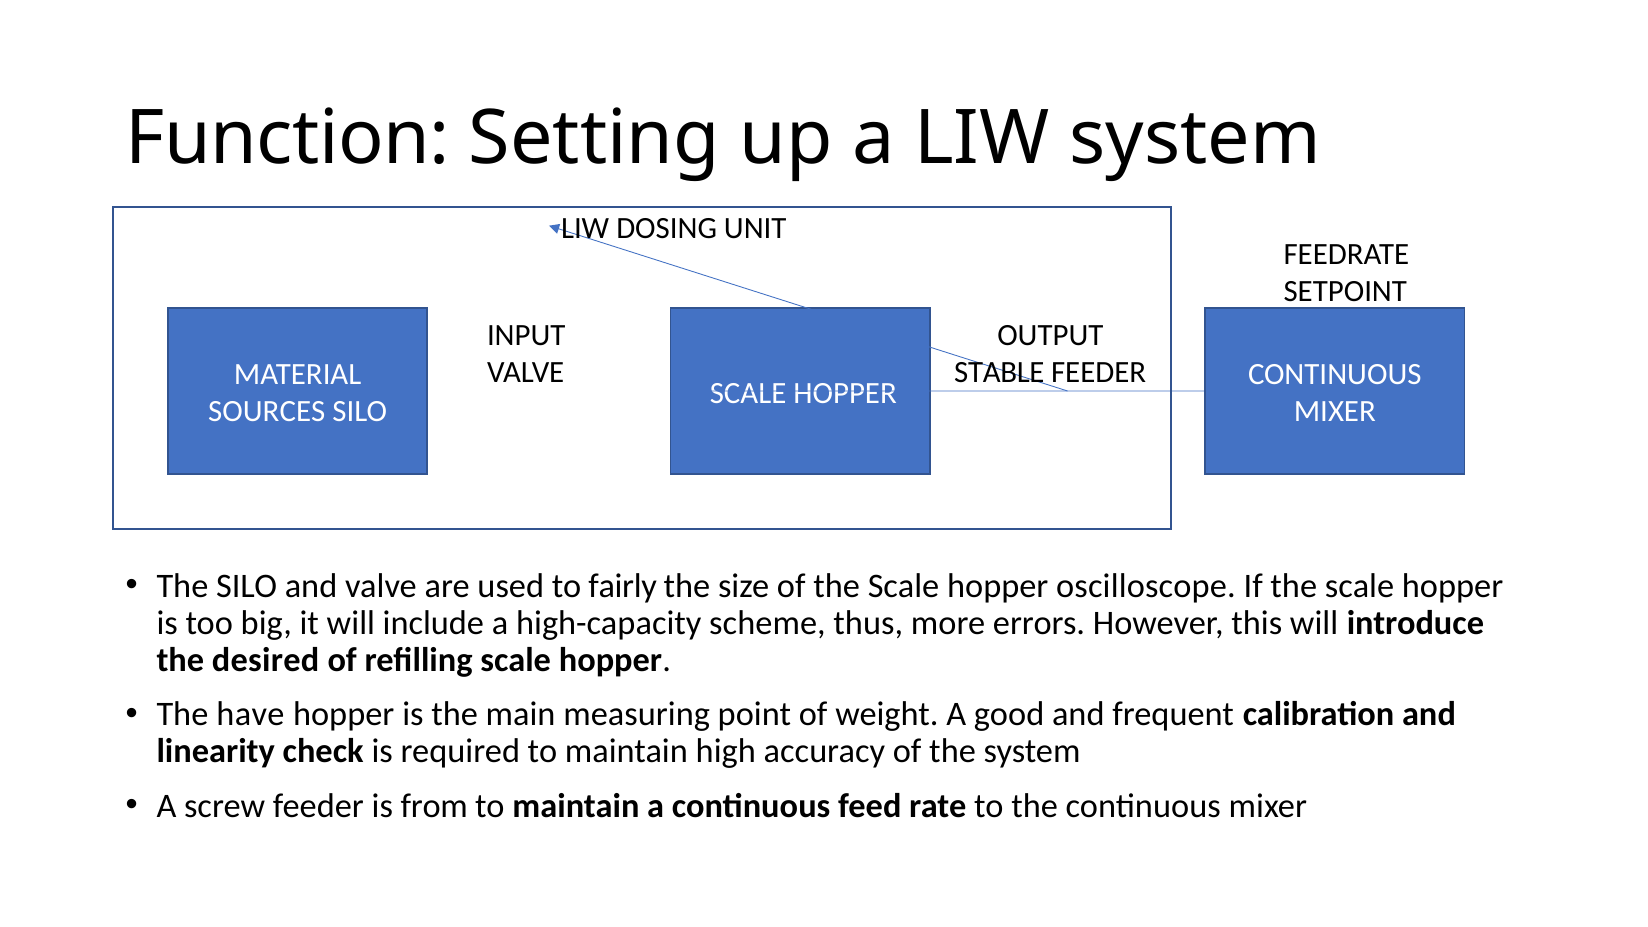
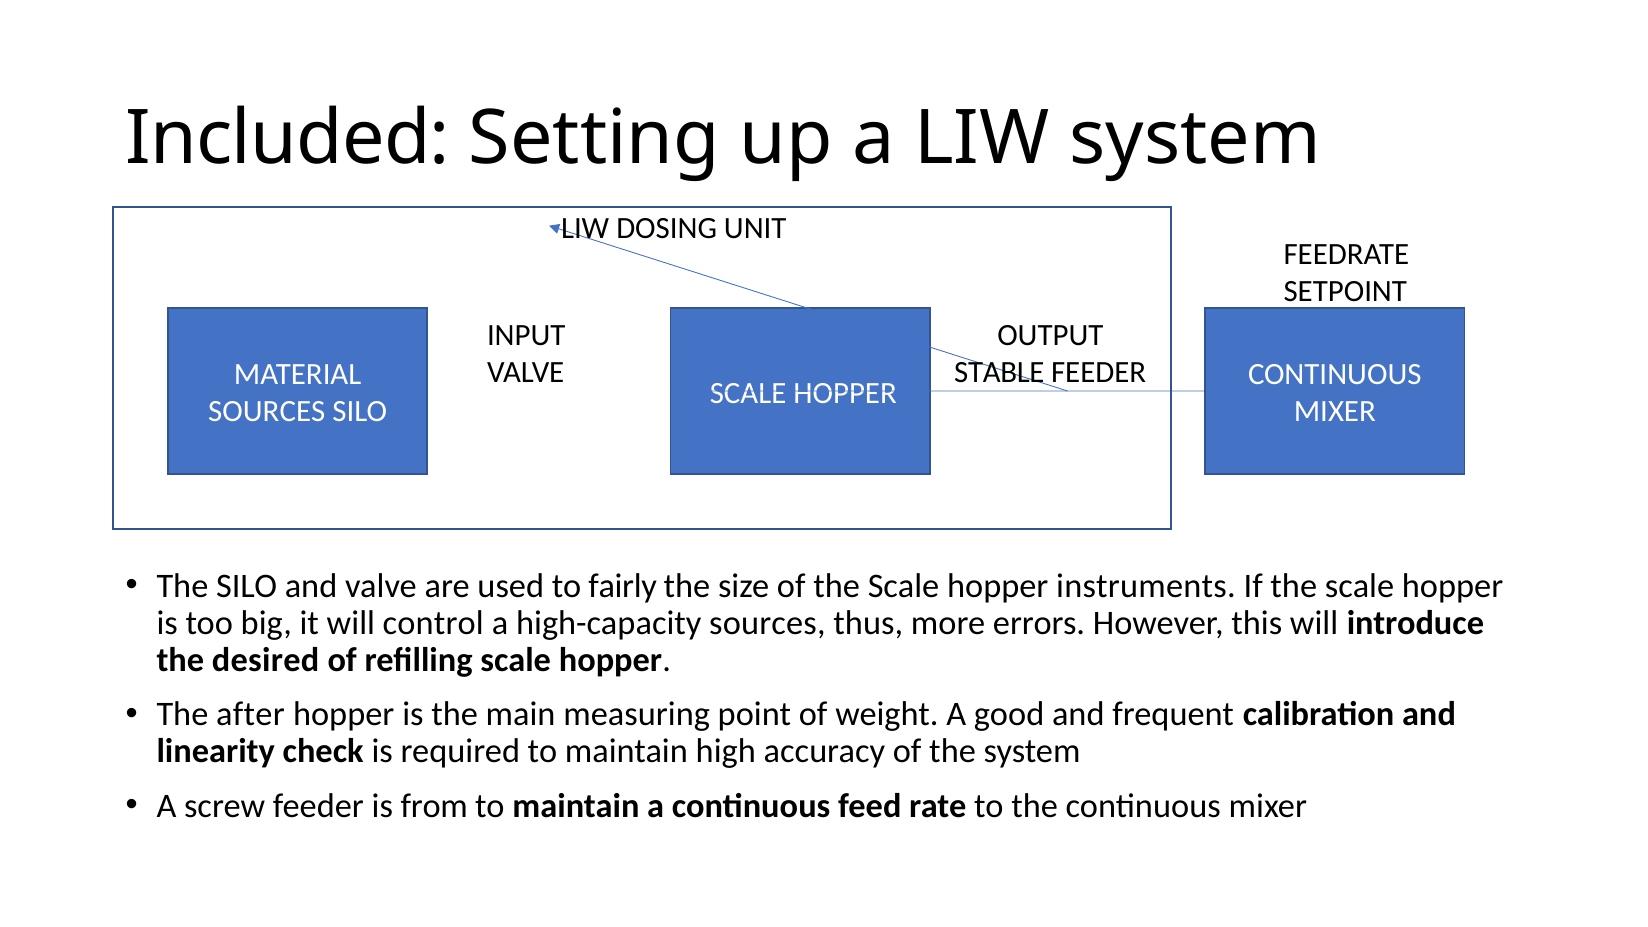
Function: Function -> Included (288, 138)
oscilloscope: oscilloscope -> instruments (1146, 586)
include: include -> control (433, 623)
high-capacity scheme: scheme -> sources (767, 623)
have: have -> after (250, 714)
